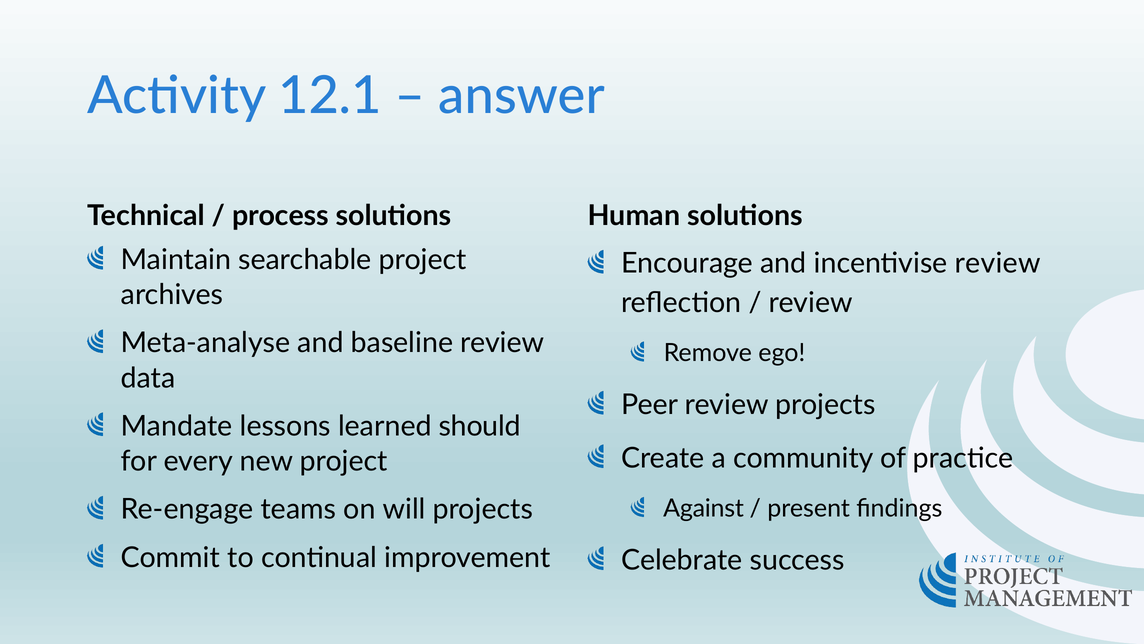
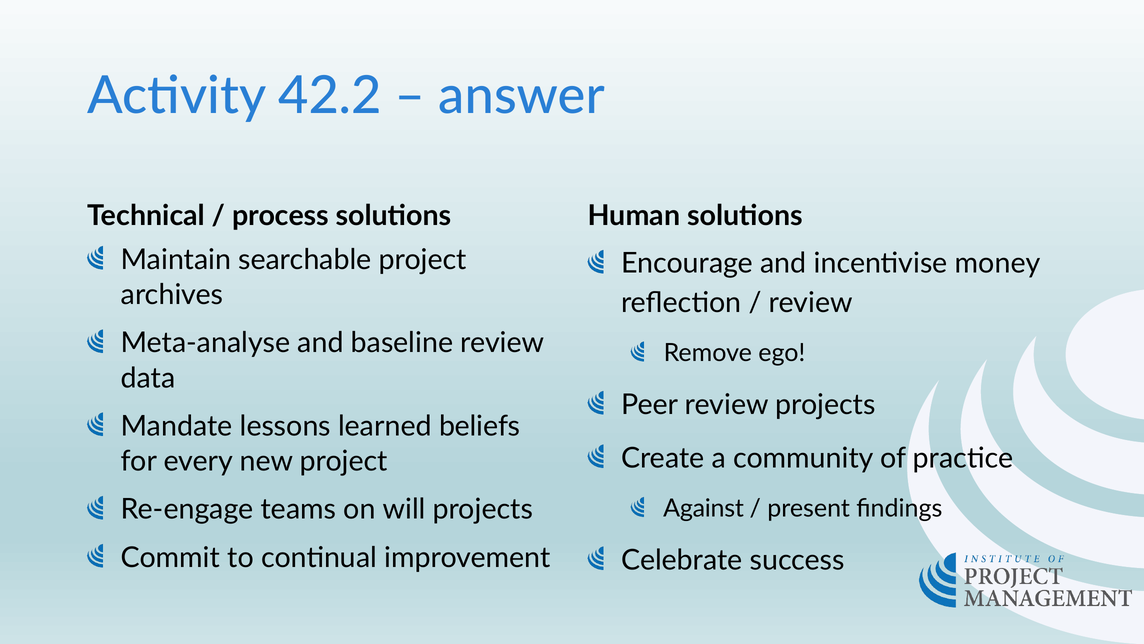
12.1: 12.1 -> 42.2 (330, 96)
incentivise review: review -> money (998, 263)
should: should -> beliefs (480, 426)
